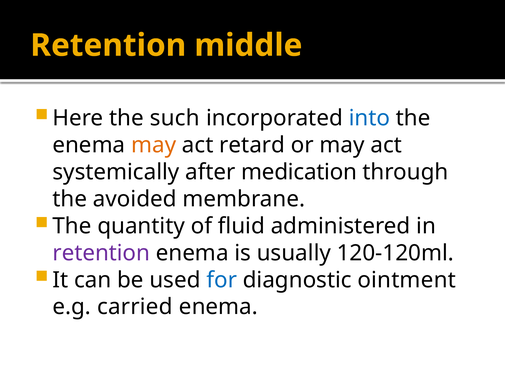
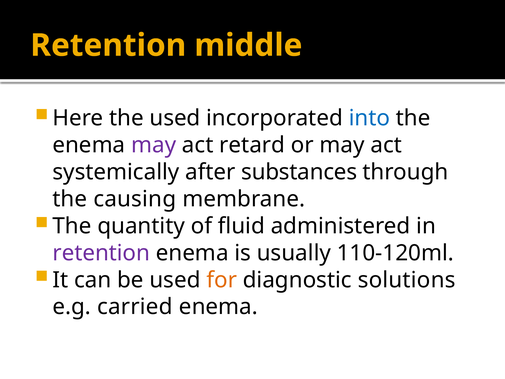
the such: such -> used (175, 118)
may colour: orange -> purple (154, 145)
medication: medication -> substances (299, 172)
avoided: avoided -> causing (135, 199)
120-120ml: 120-120ml -> 110-120ml (395, 253)
for colour: blue -> orange (222, 280)
ointment: ointment -> solutions (407, 280)
